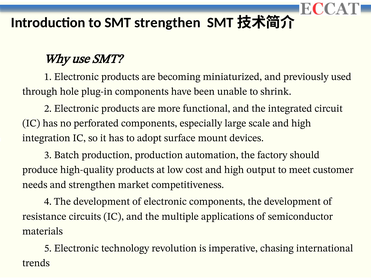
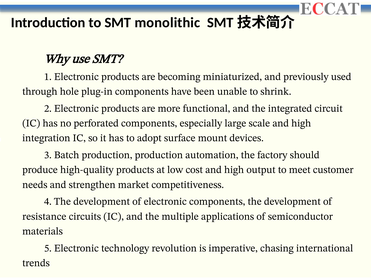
SMT strengthen: strengthen -> monolithic (167, 23)
